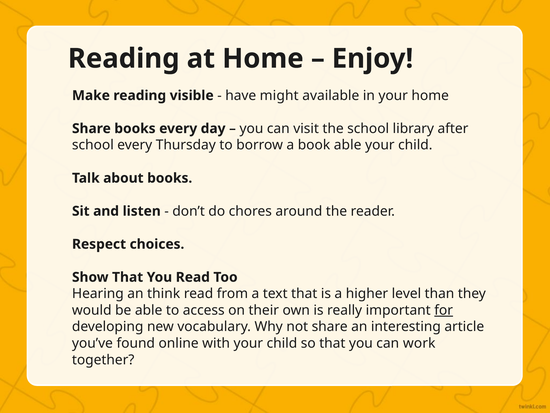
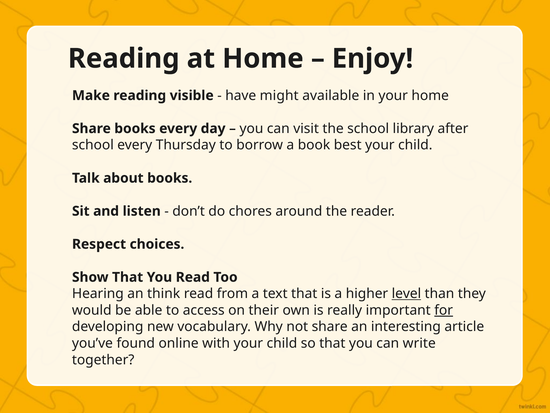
book able: able -> best (348, 145)
level underline: none -> present (406, 293)
work: work -> write (419, 343)
